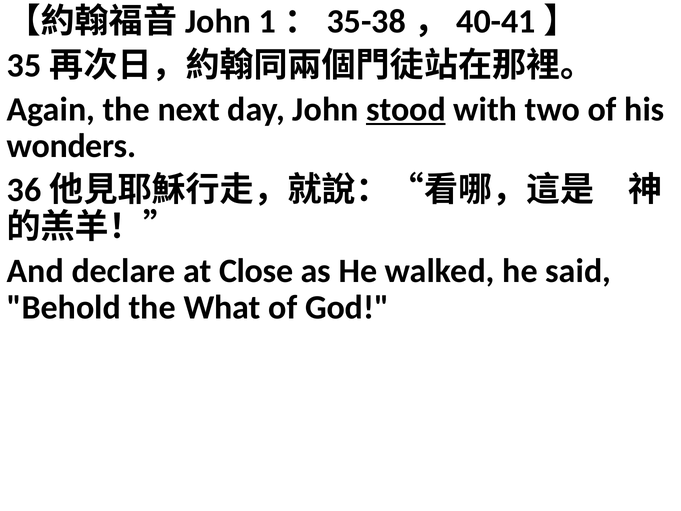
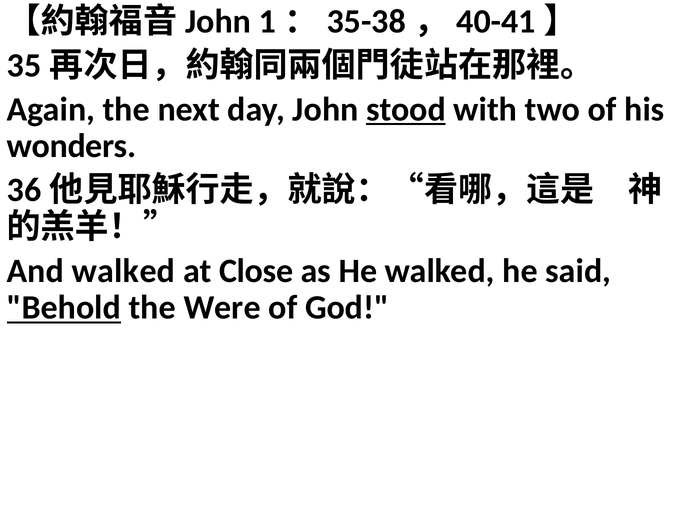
And declare: declare -> walked (123, 271)
Behold underline: none -> present (64, 307)
What: What -> Were (222, 307)
